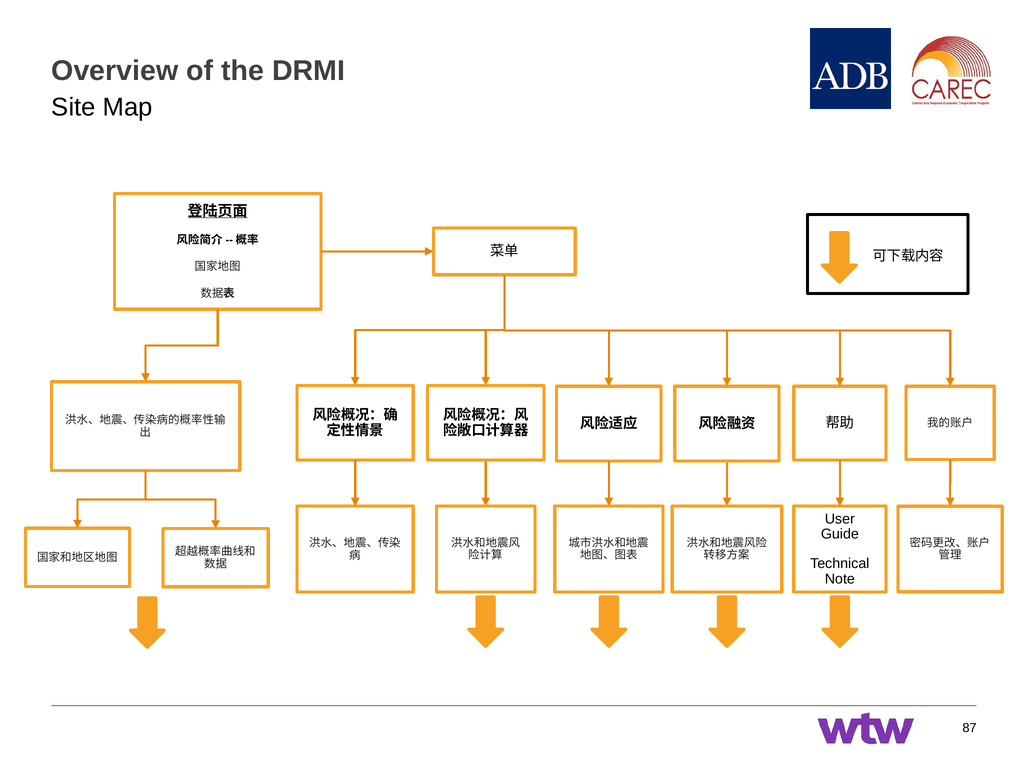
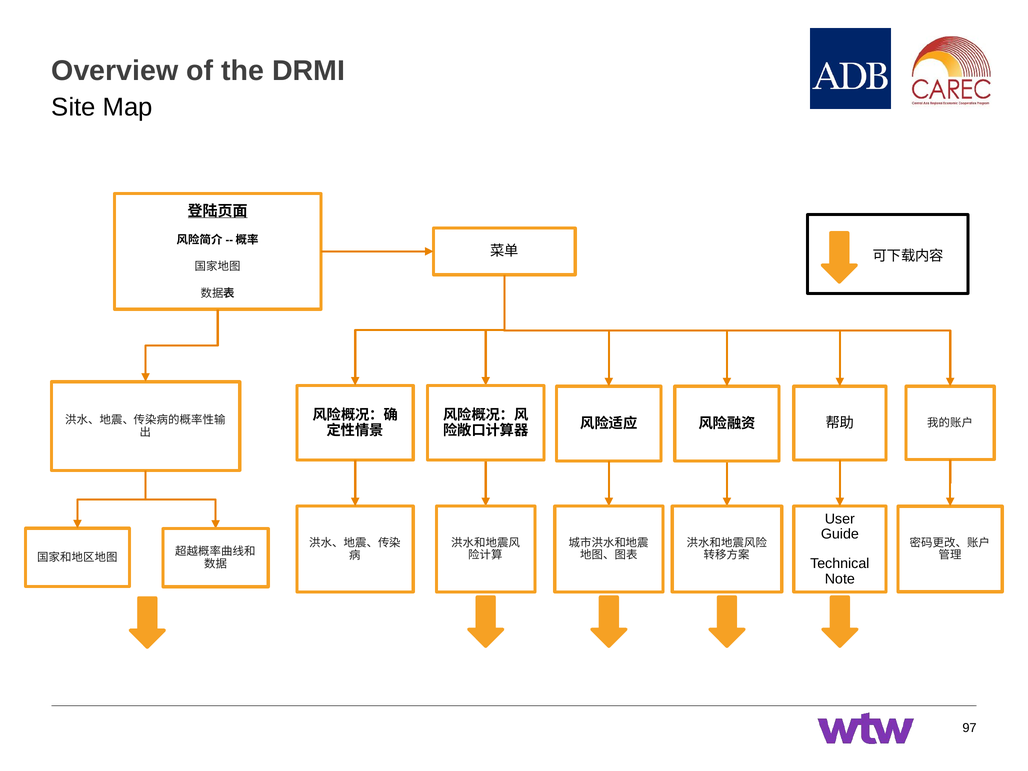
87: 87 -> 97 (970, 728)
